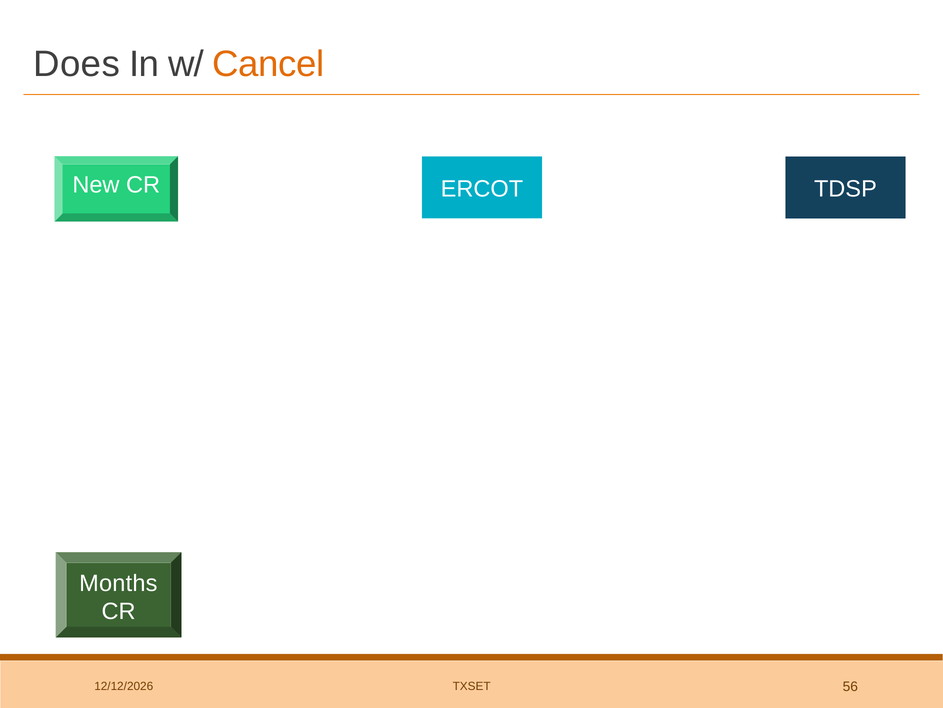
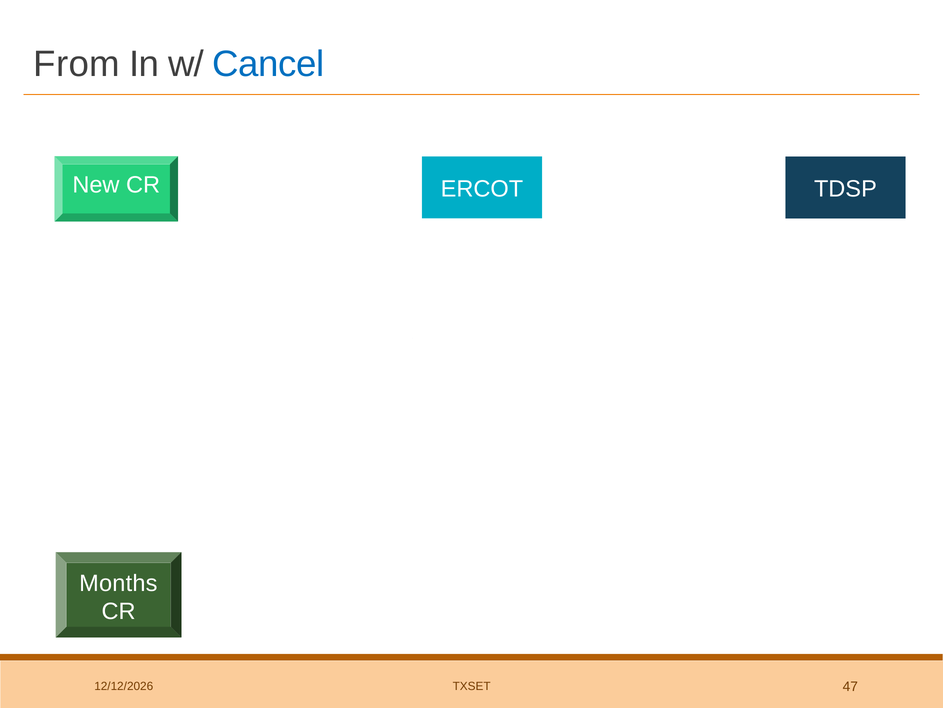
Does: Does -> From (77, 64)
Cancel colour: orange -> blue (268, 64)
56: 56 -> 47 (850, 686)
